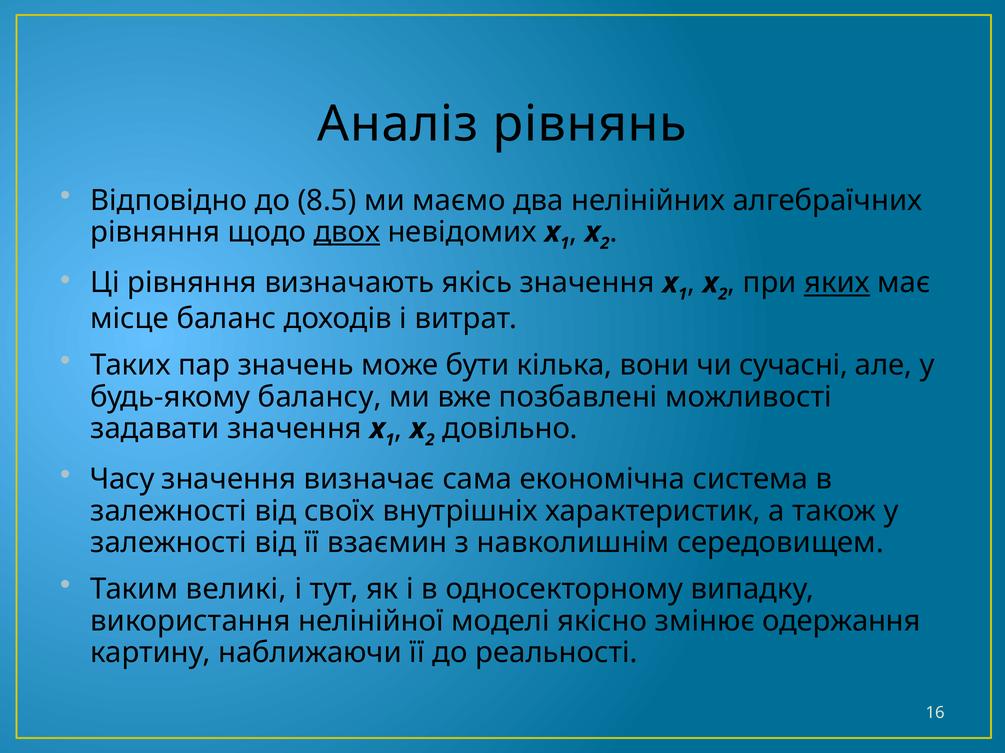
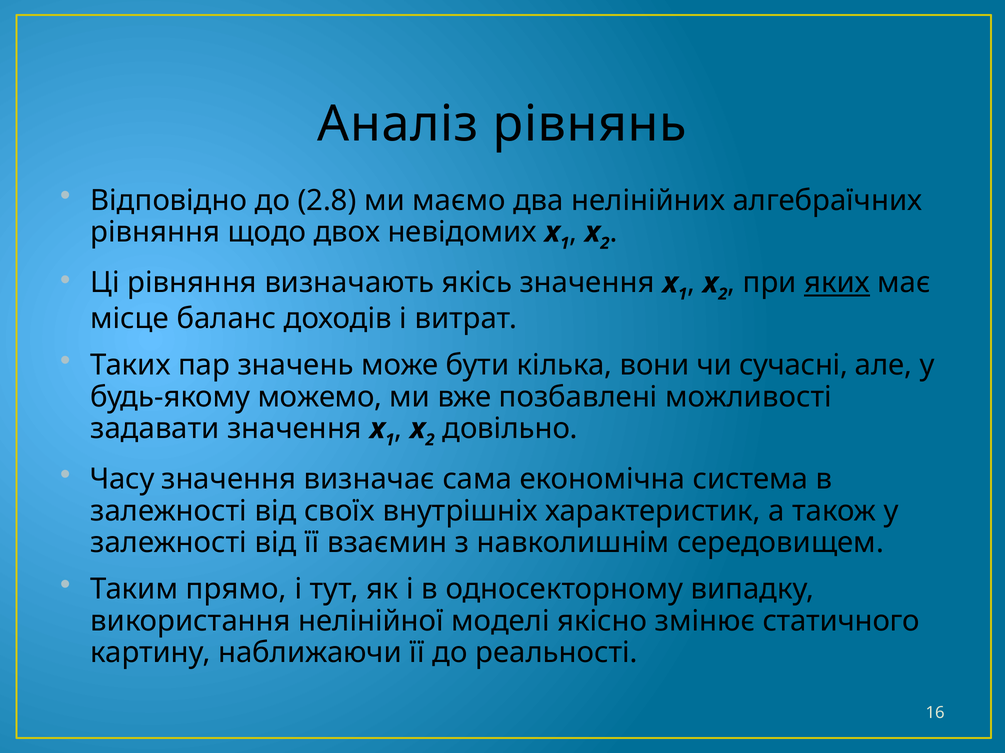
8.5: 8.5 -> 2.8 (327, 201)
двох underline: present -> none (347, 232)
балансу: балансу -> можемо (320, 397)
великі: великі -> прямо (236, 590)
одержання: одержання -> статичного (841, 621)
